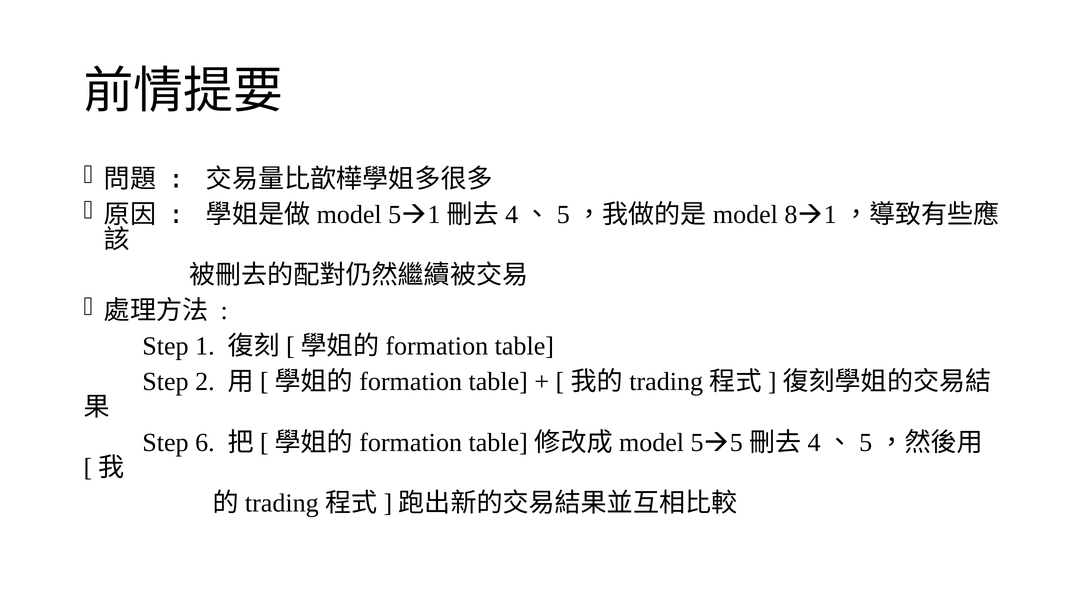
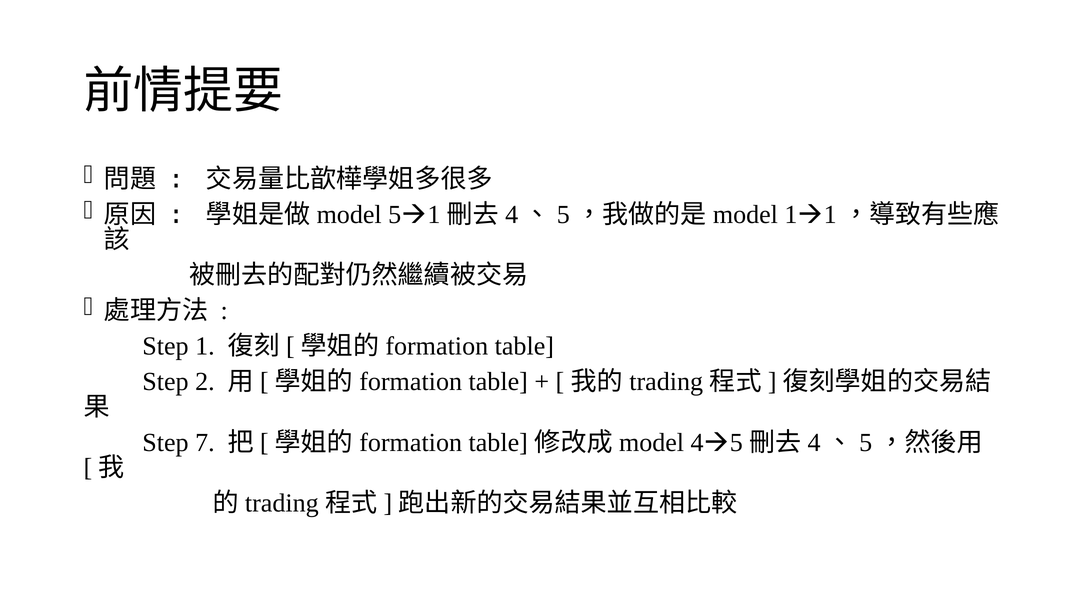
8: 8 -> 1 (791, 214)
6: 6 -> 7 (205, 443)
5: 5 -> 4 (697, 443)
